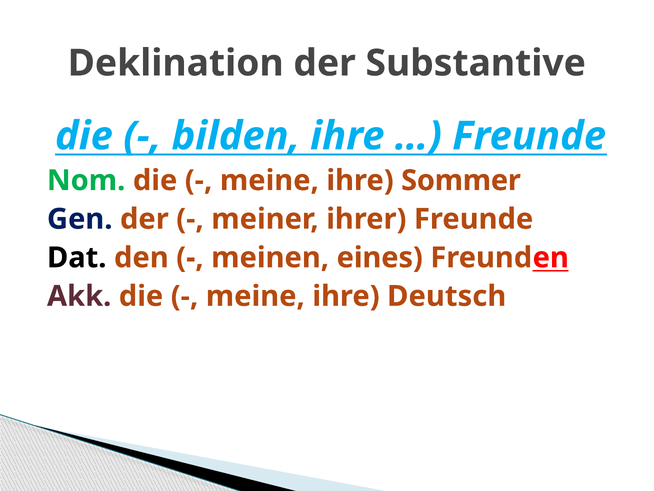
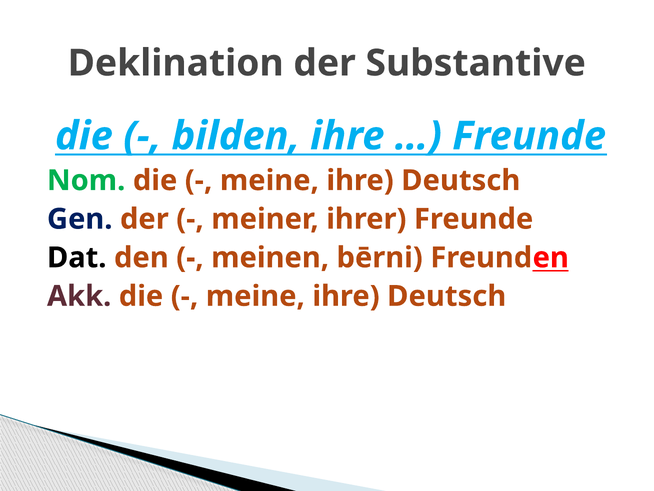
Sommer: Sommer -> Deutsch (461, 180)
eines: eines -> bērni (380, 257)
